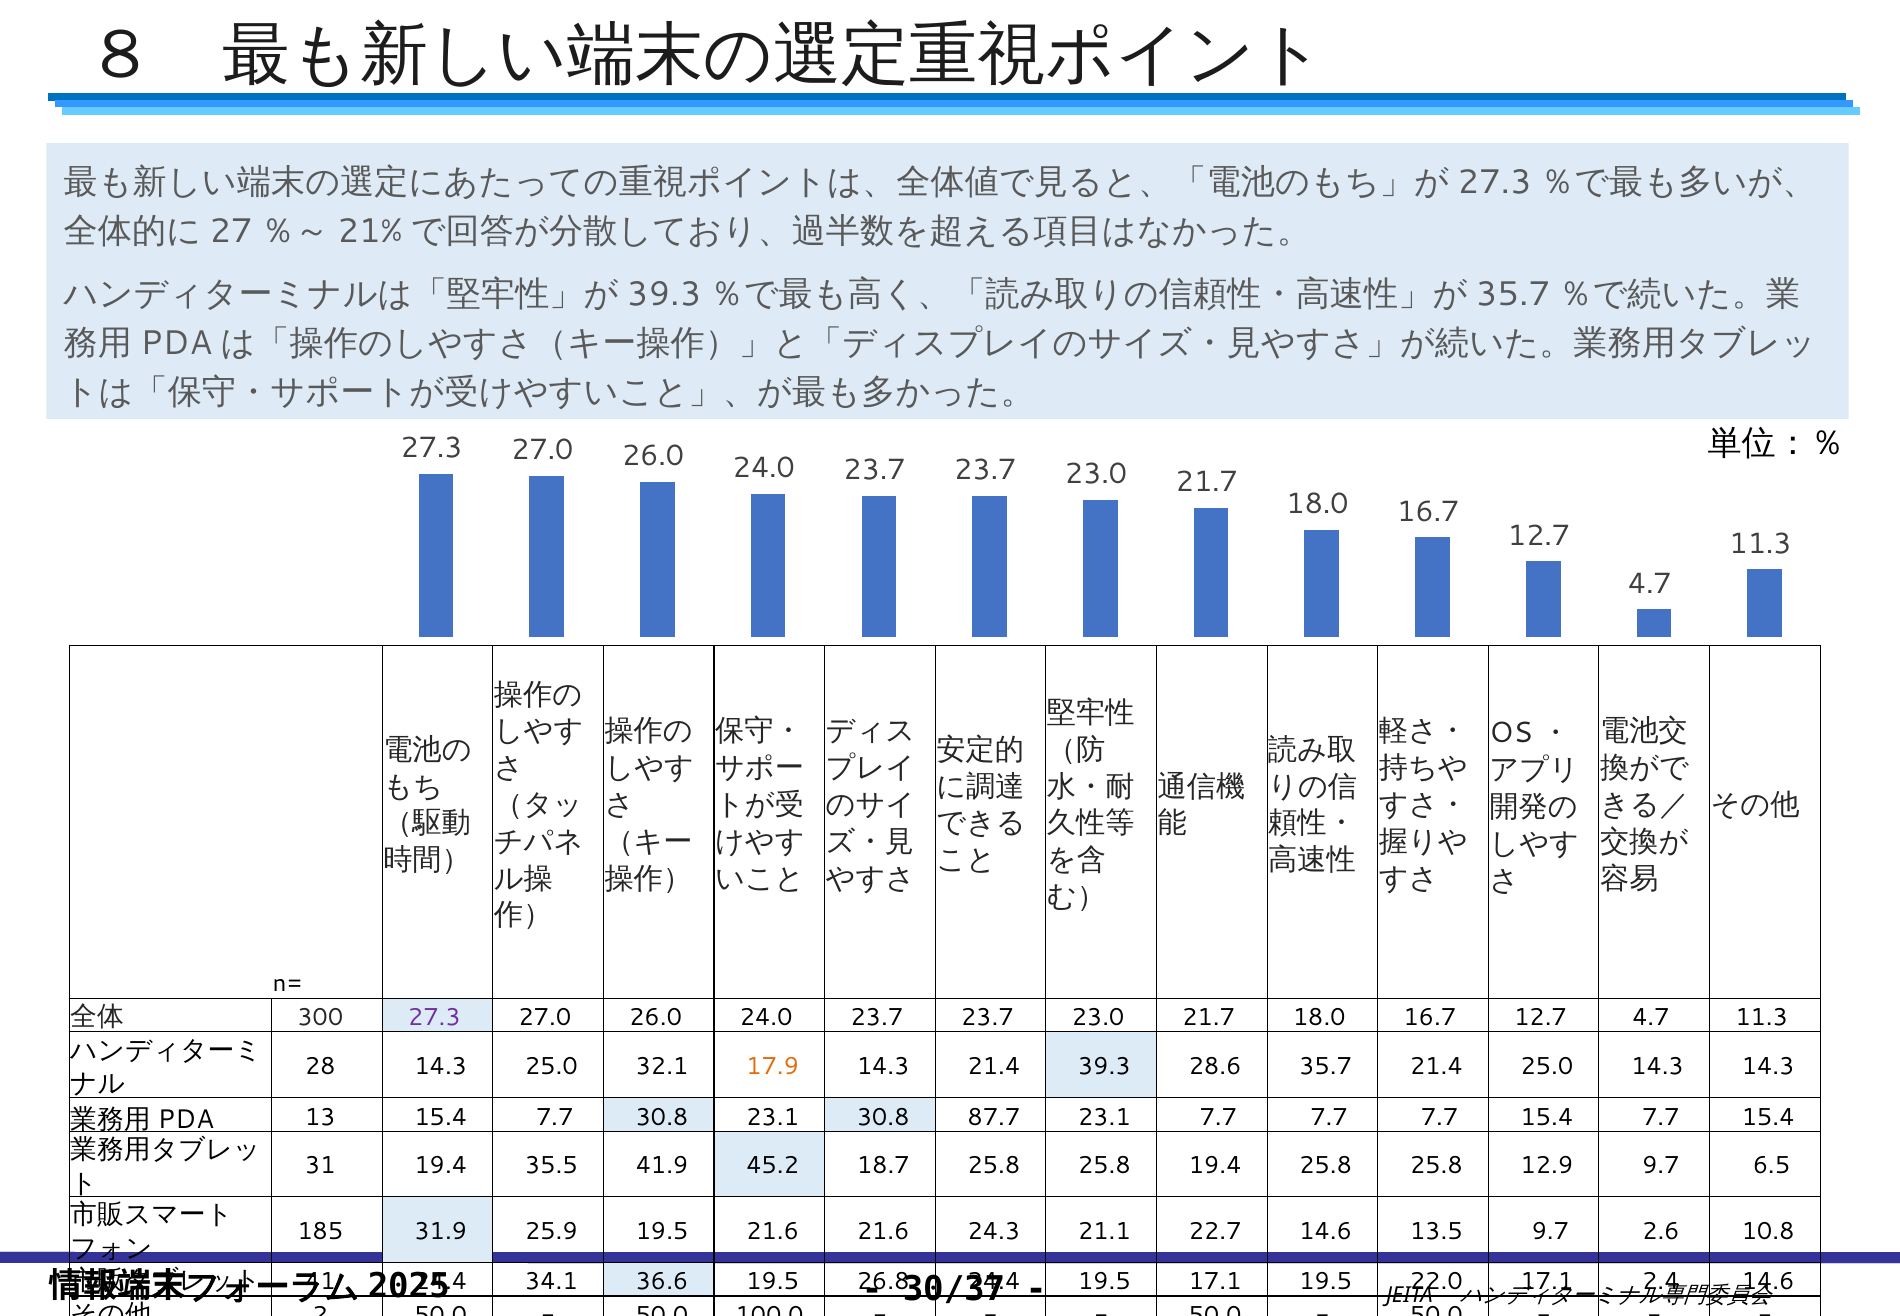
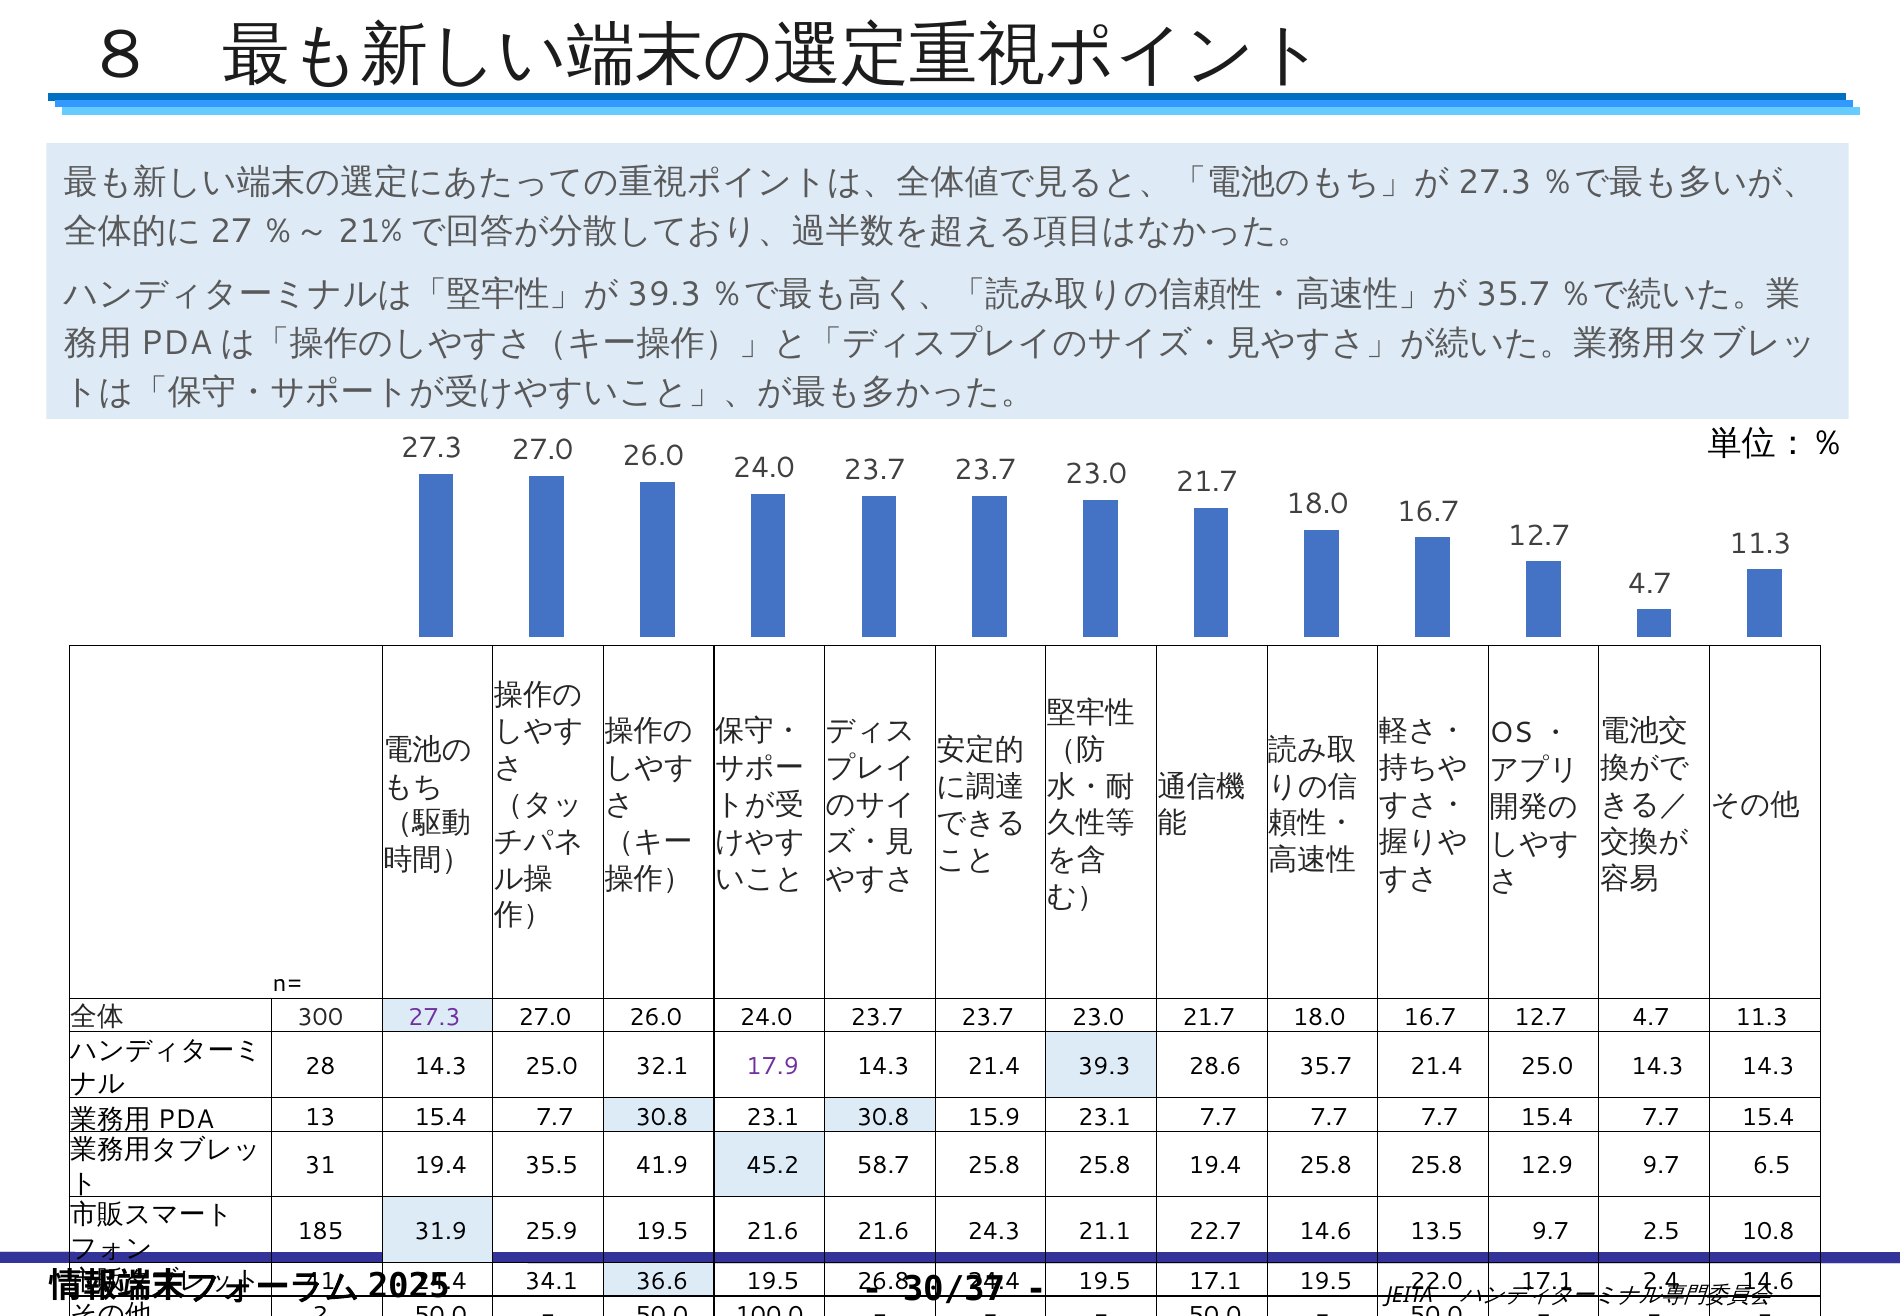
17.9 colour: orange -> purple (773, 1066)
87.7: 87.7 -> 15.9 (994, 1117)
18.7: 18.7 -> 58.7 (883, 1165)
2.6: 2.6 -> 2.5 (1661, 1231)
